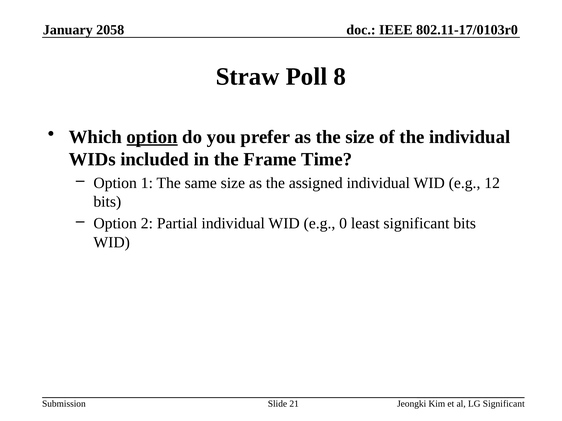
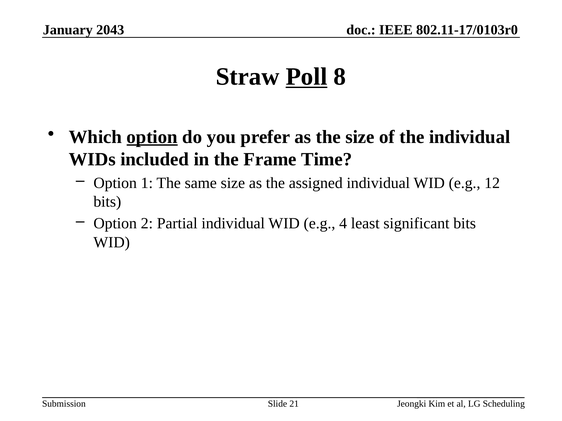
2058: 2058 -> 2043 (110, 30)
Poll underline: none -> present (307, 77)
0: 0 -> 4 (343, 224)
LG Significant: Significant -> Scheduling (504, 404)
